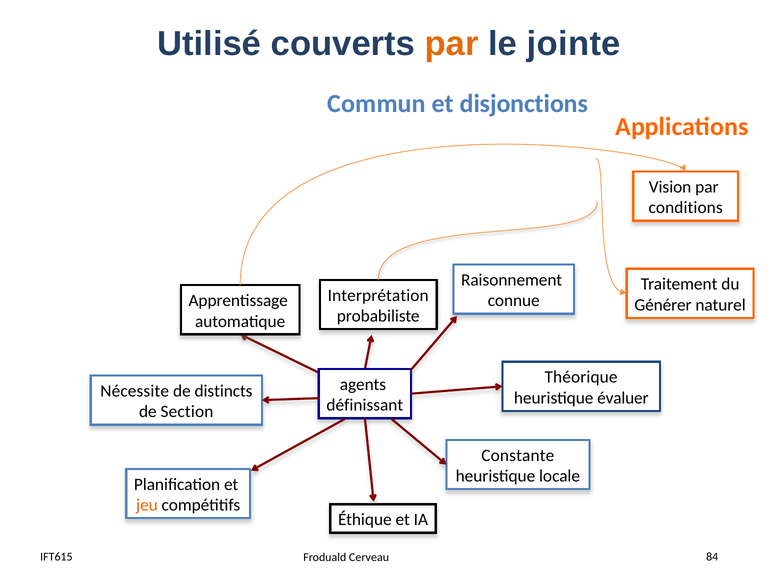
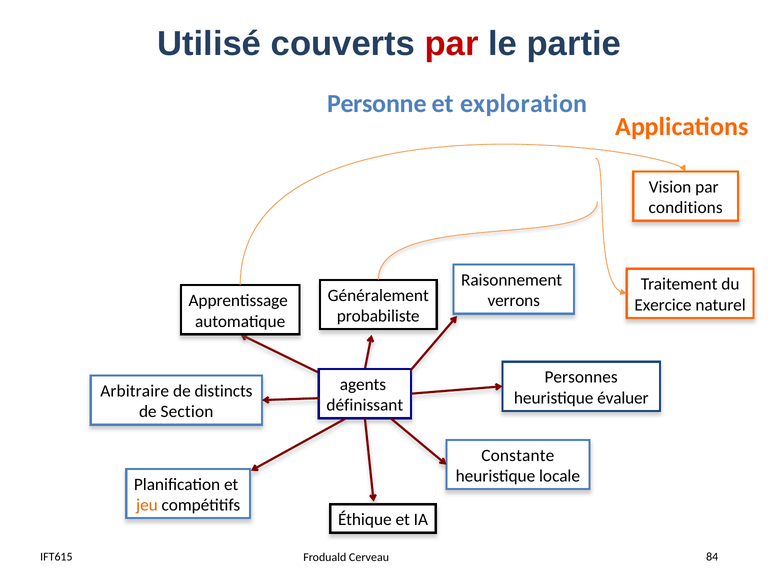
par colour: orange -> red (452, 44)
jointe: jointe -> partie (574, 44)
Commun: Commun -> Personne (377, 104)
disjonctions: disjonctions -> exploration (524, 104)
Interprétation: Interprétation -> Généralement (378, 295)
connue: connue -> verrons (514, 301)
Générer: Générer -> Exercice (663, 305)
Théorique: Théorique -> Personnes (581, 377)
Nécessite: Nécessite -> Arbitraire (135, 391)
